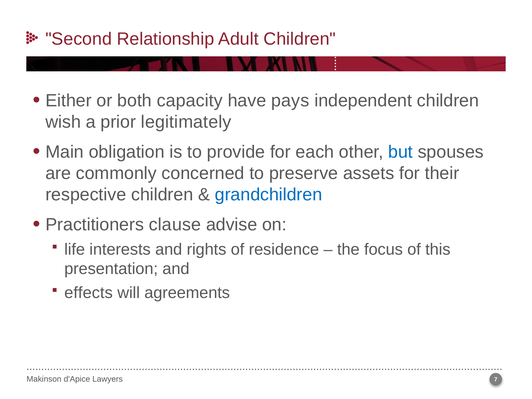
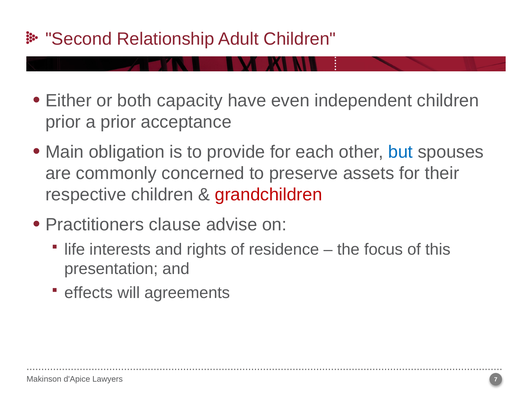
pays: pays -> even (290, 101)
wish: wish -> prior (63, 122)
legitimately: legitimately -> acceptance (186, 122)
grandchildren colour: blue -> red (269, 195)
